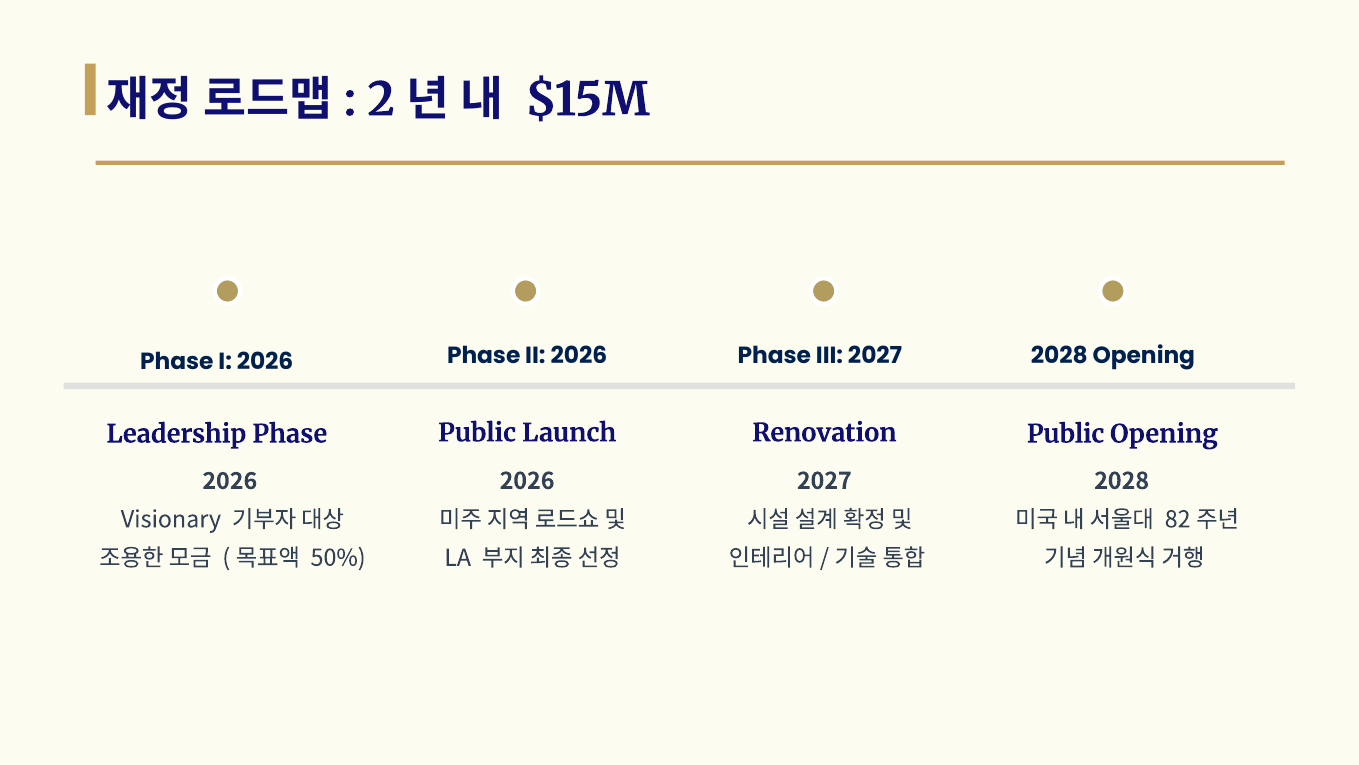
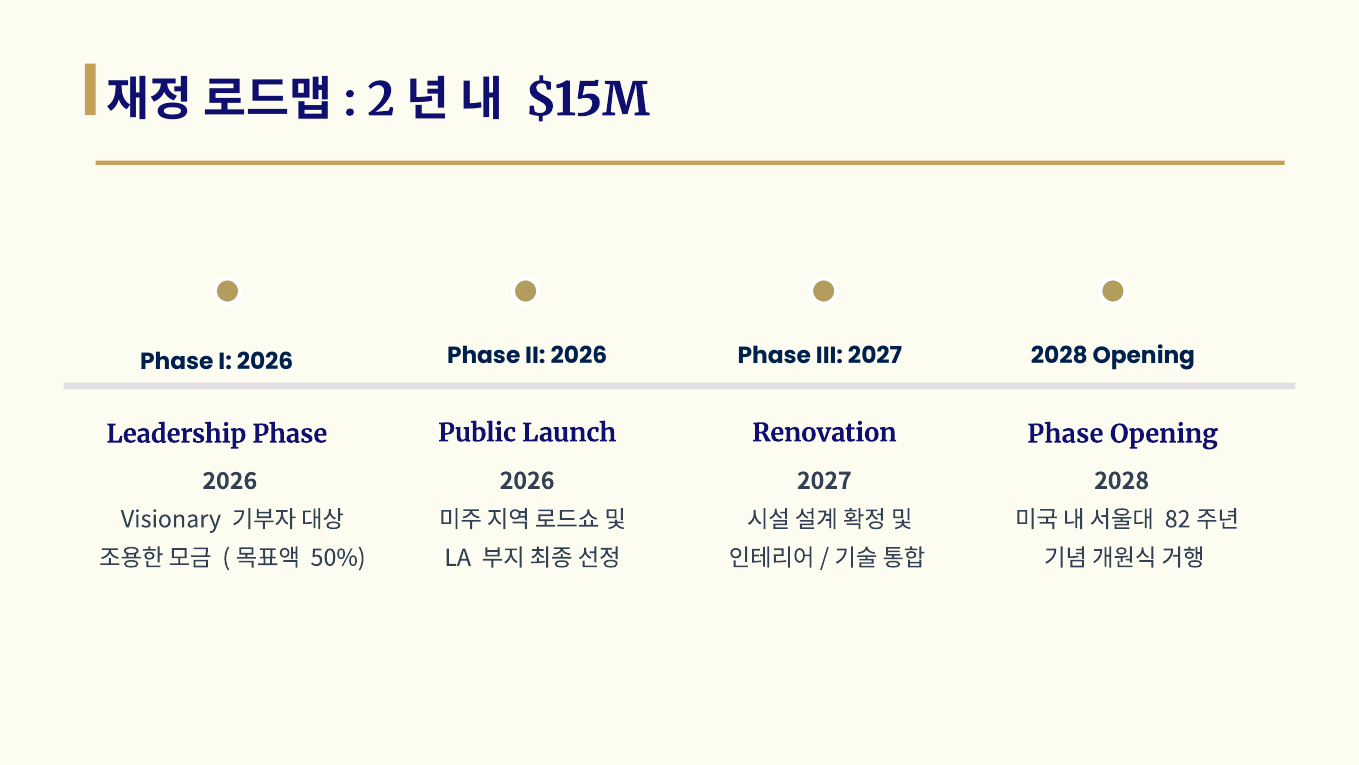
Public: Public -> Phase (1065, 434)
